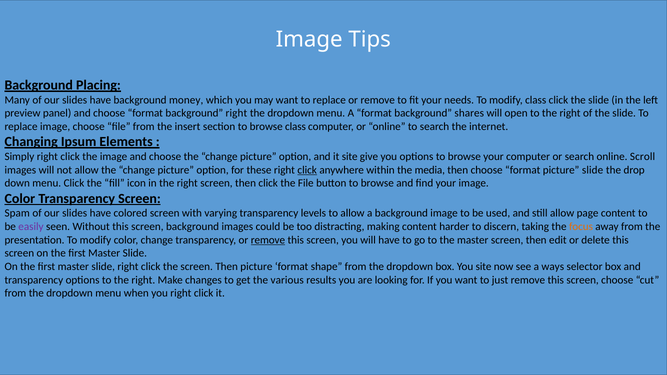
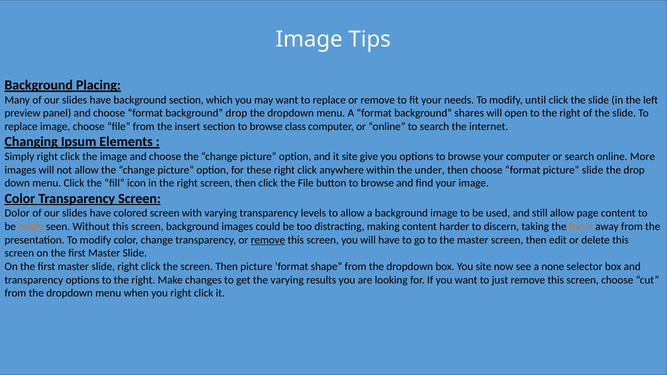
background money: money -> section (186, 100)
modify class: class -> until (536, 100)
background right: right -> drop (236, 113)
Scroll: Scroll -> More (643, 157)
click underline: present -> none (307, 170)
media: media -> under (430, 170)
Spam: Spam -> Dolor (17, 213)
easily colour: purple -> orange (31, 227)
ways: ways -> none (553, 267)
the various: various -> varying (287, 280)
